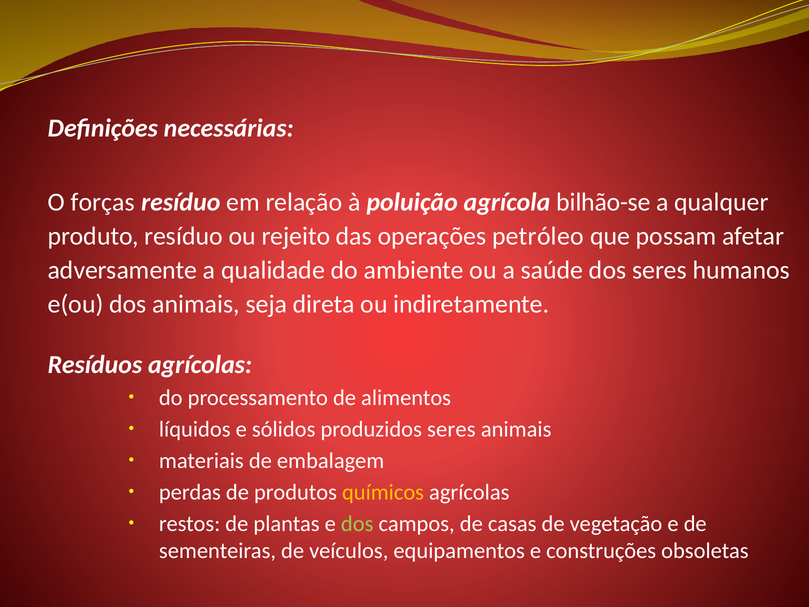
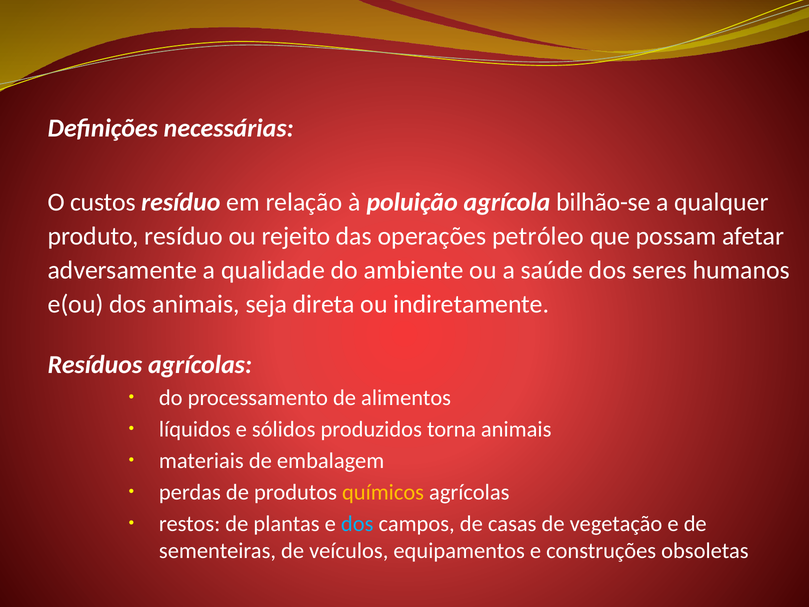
forças: forças -> custos (103, 202)
produzidos seres: seres -> torna (452, 429)
dos colour: light green -> light blue (357, 524)
